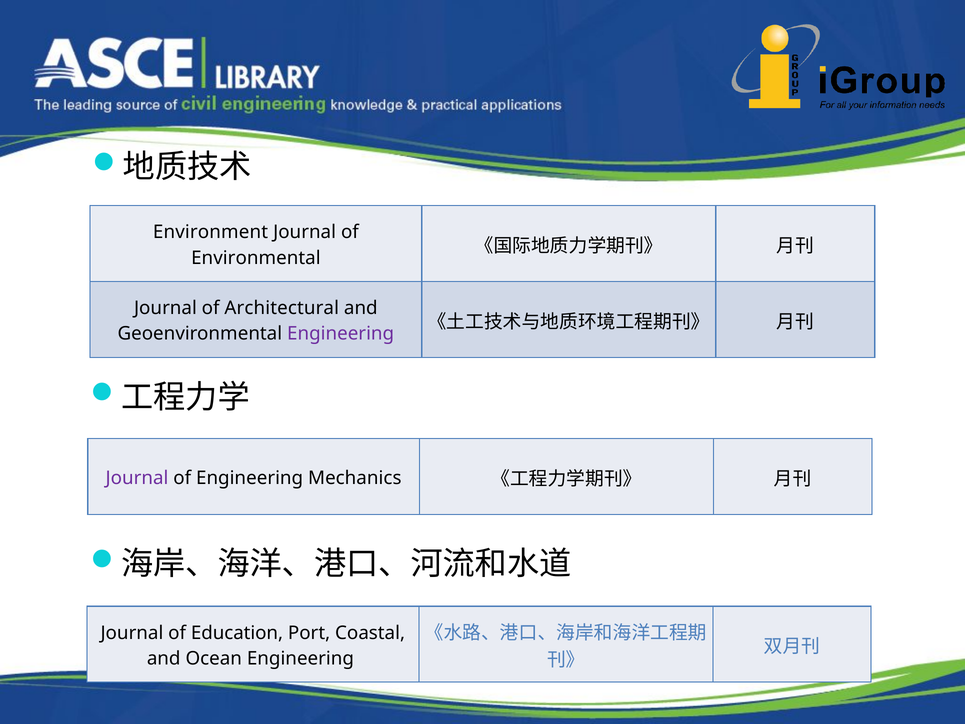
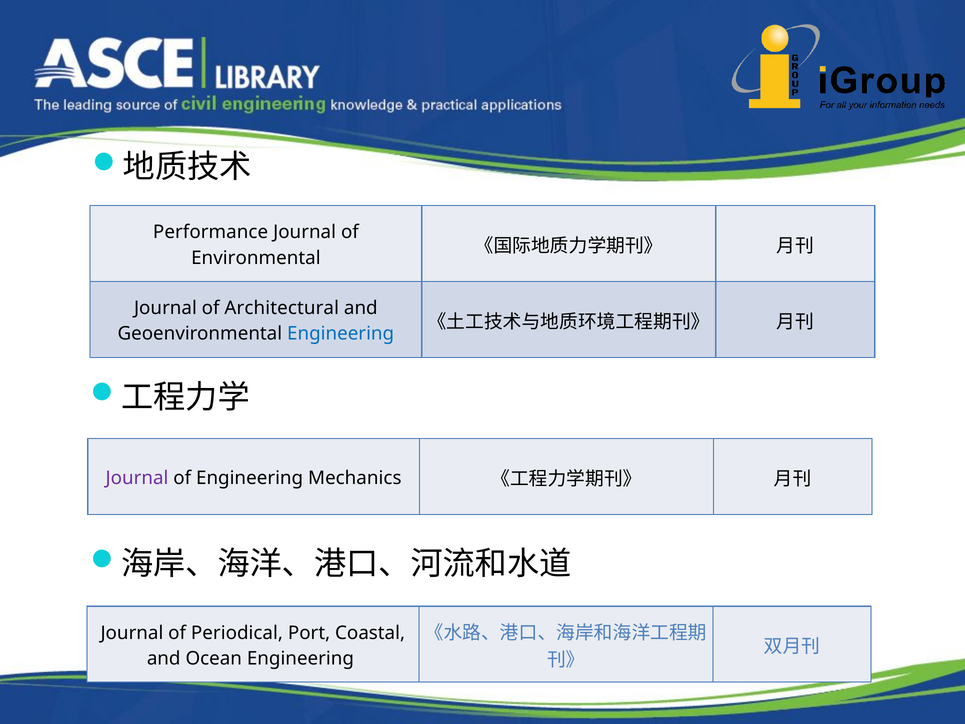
Environment: Environment -> Performance (211, 232)
Engineering colour: purple -> blue (341, 334)
Education: Education -> Periodical (237, 633)
